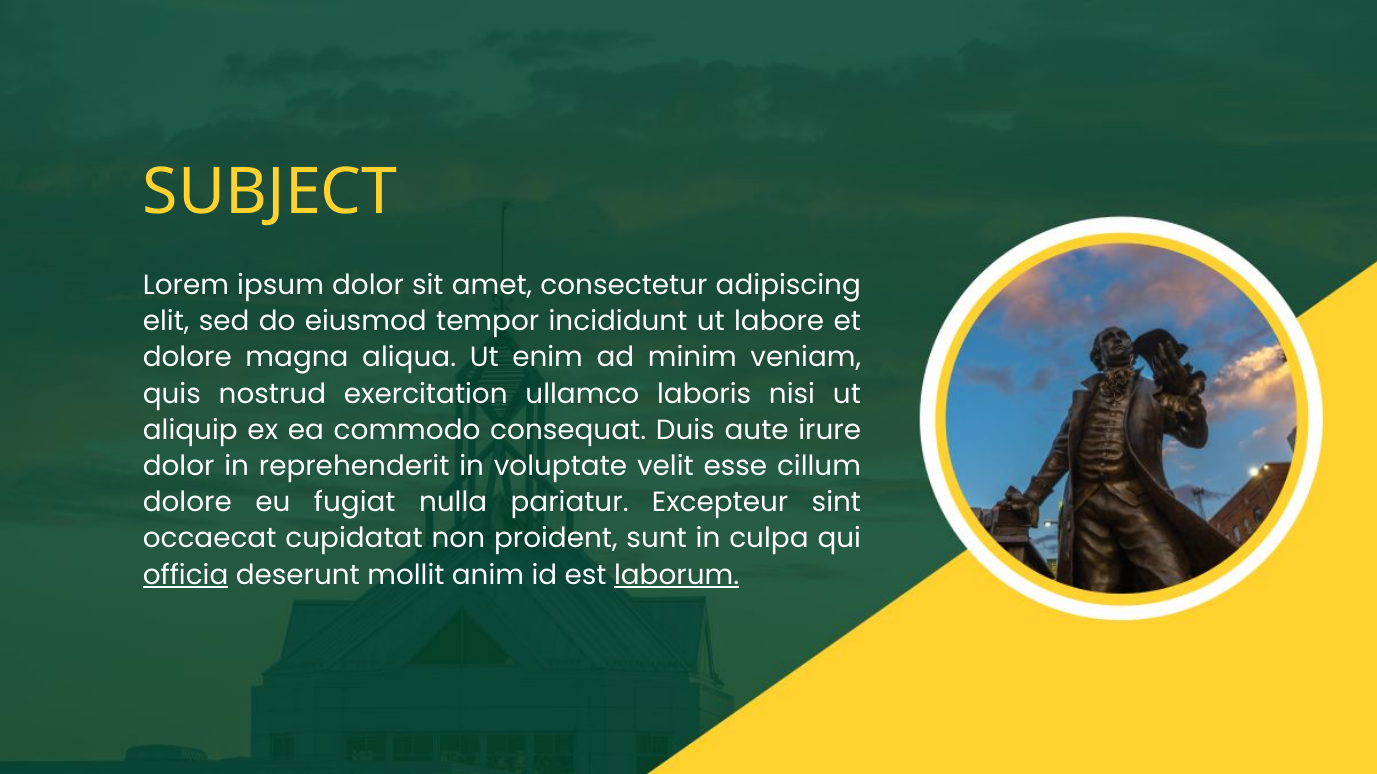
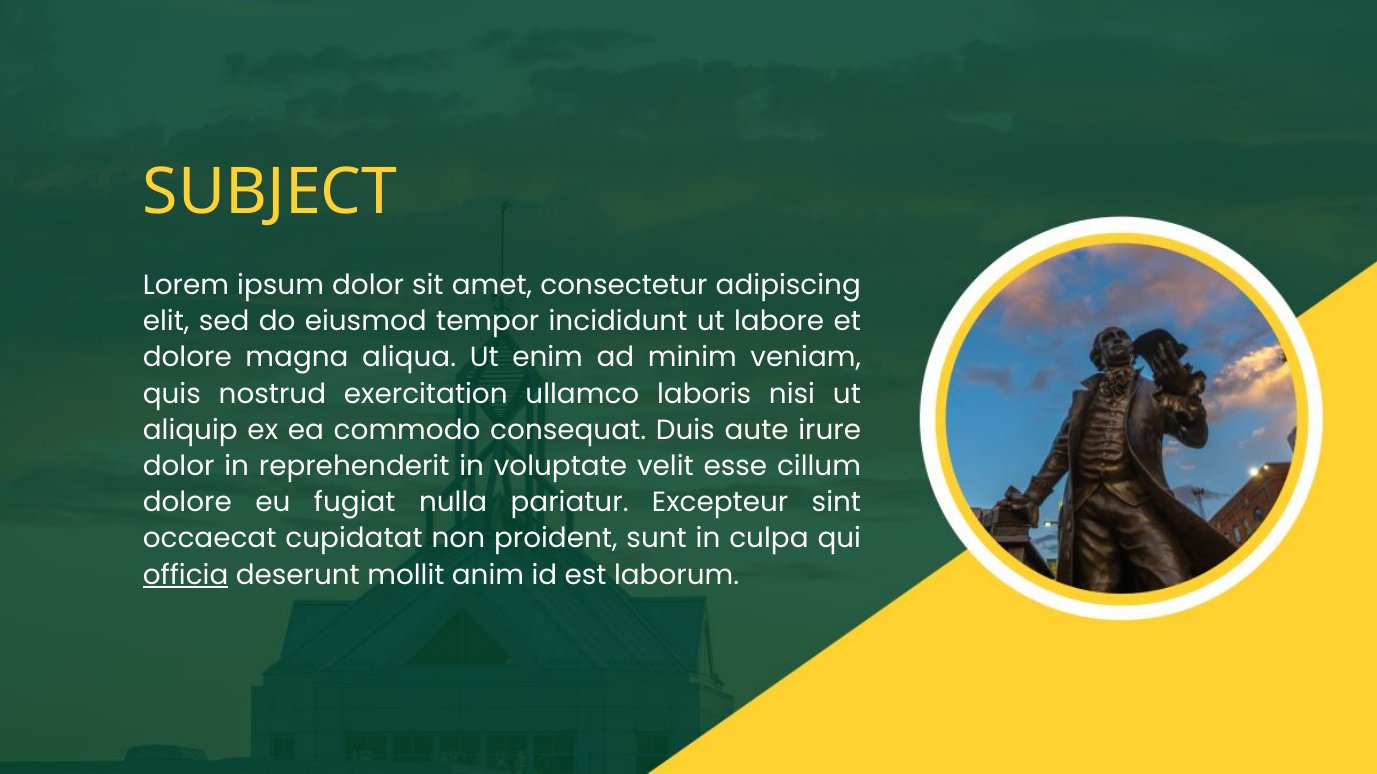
laborum underline: present -> none (677, 575)
